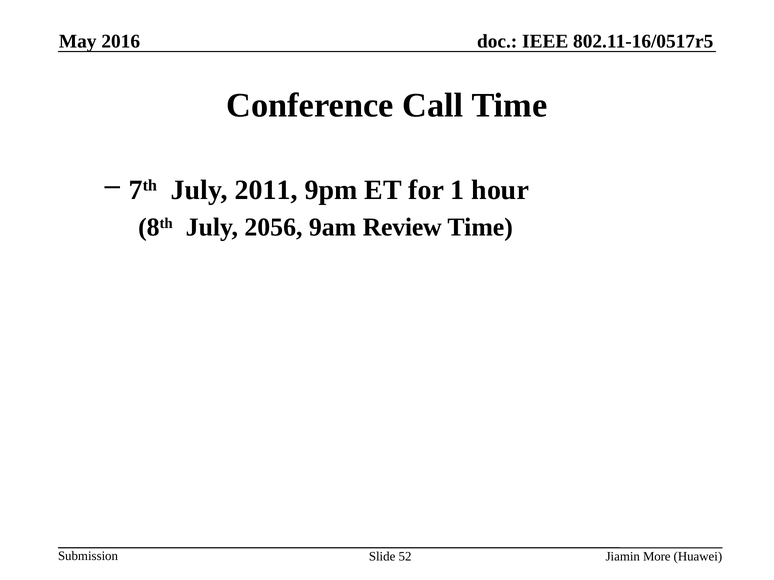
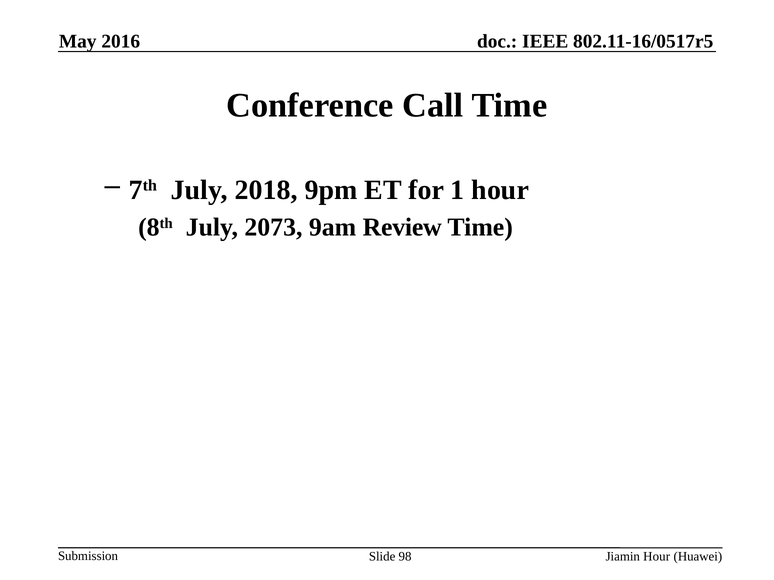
2011: 2011 -> 2018 (266, 190)
2056: 2056 -> 2073 (273, 228)
52: 52 -> 98 (405, 557)
Jiamin More: More -> Hour (657, 557)
